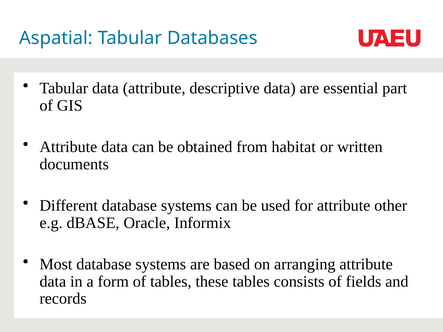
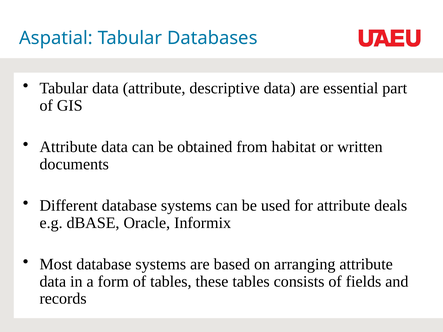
other: other -> deals (391, 206)
